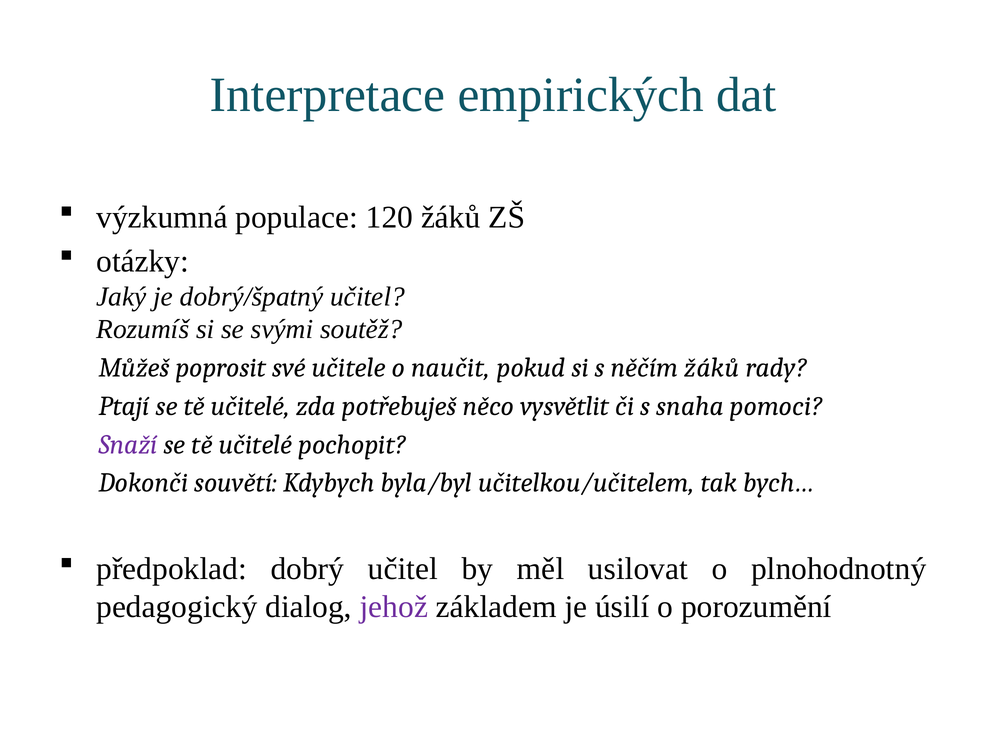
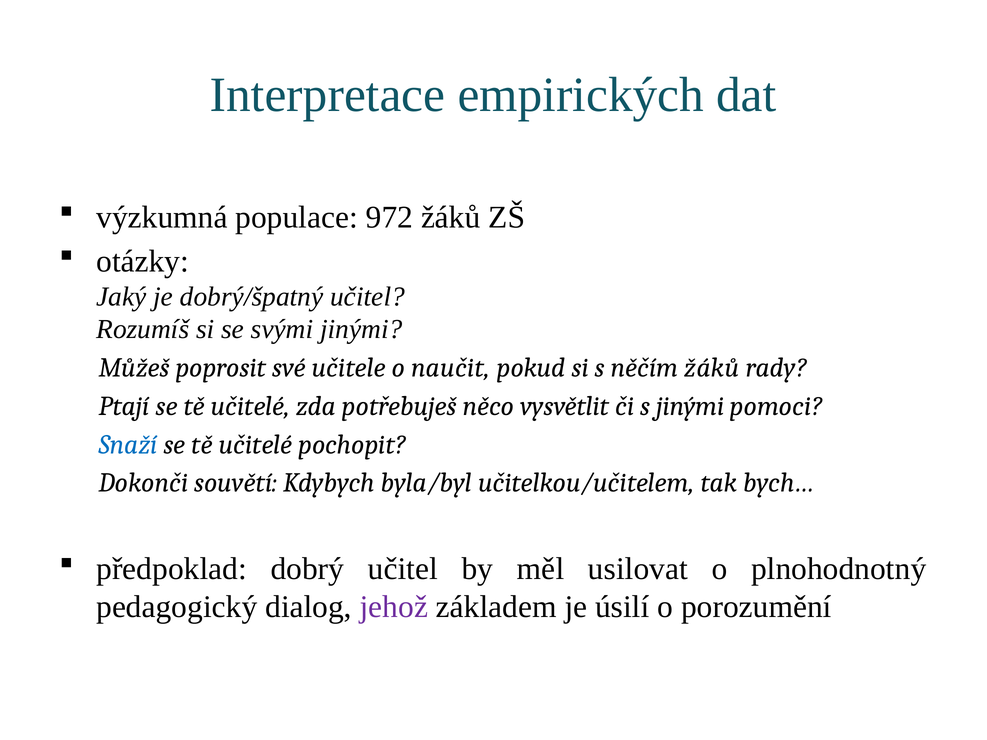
120: 120 -> 972 (390, 217)
svými soutěž: soutěž -> jinými (361, 329)
s snaha: snaha -> jinými (690, 406)
Snaží colour: purple -> blue (128, 445)
